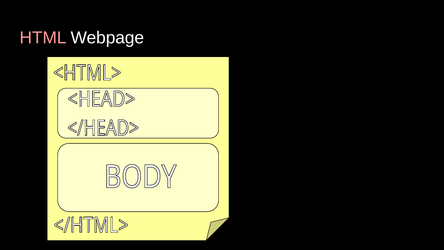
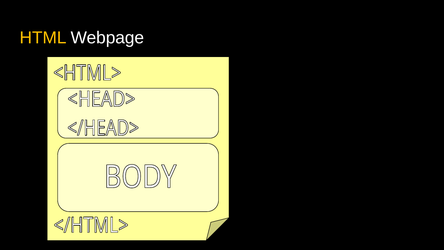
HTML colour: pink -> yellow (43, 38)
